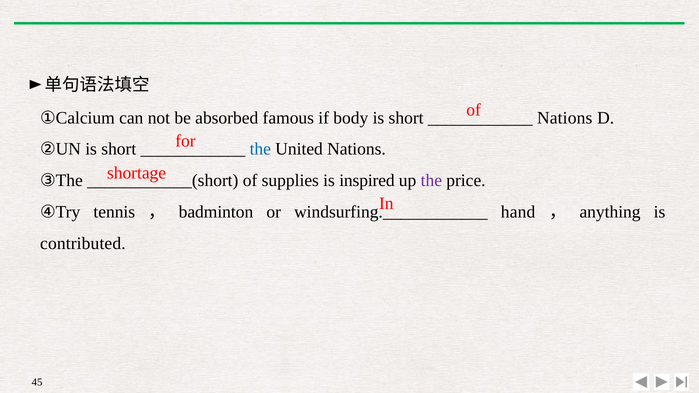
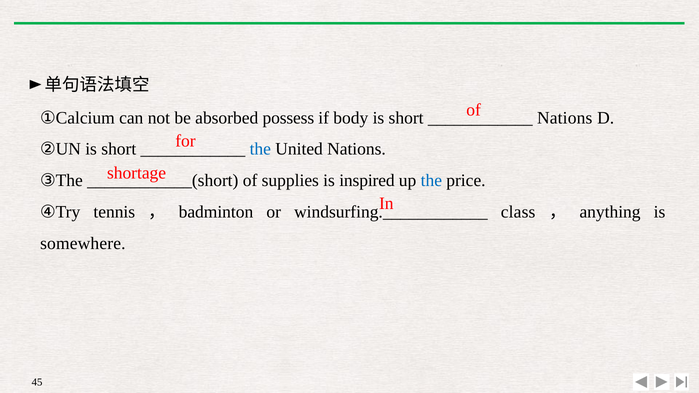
famous: famous -> possess (288, 118)
the colour: purple -> blue (431, 181)
hand: hand -> class (518, 212)
contributed: contributed -> somewhere (83, 244)
